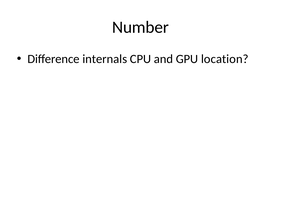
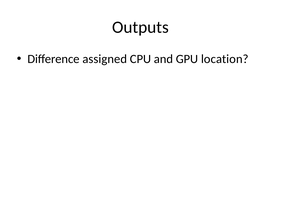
Number: Number -> Outputs (140, 27)
internals: internals -> assigned (105, 59)
